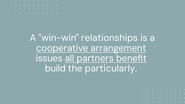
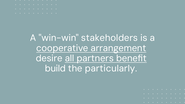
relationships: relationships -> stakeholders (109, 38)
issues: issues -> desire (49, 58)
